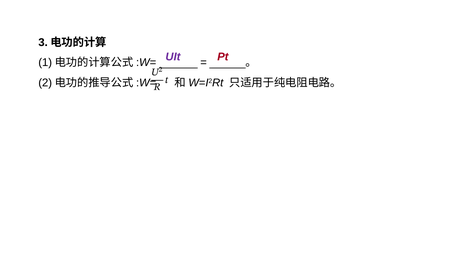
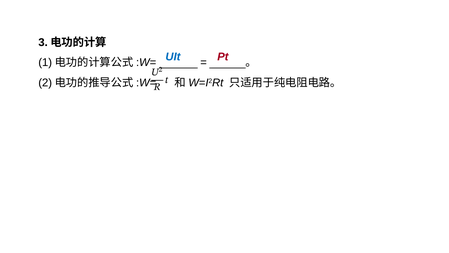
UIt colour: purple -> blue (173, 57)
